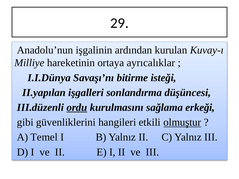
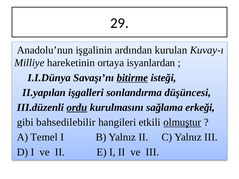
ayrıcalıklar: ayrıcalıklar -> isyanlardan (151, 63)
bitirme underline: none -> present (132, 78)
güvenliklerini: güvenliklerini -> bahsedilebilir (66, 122)
